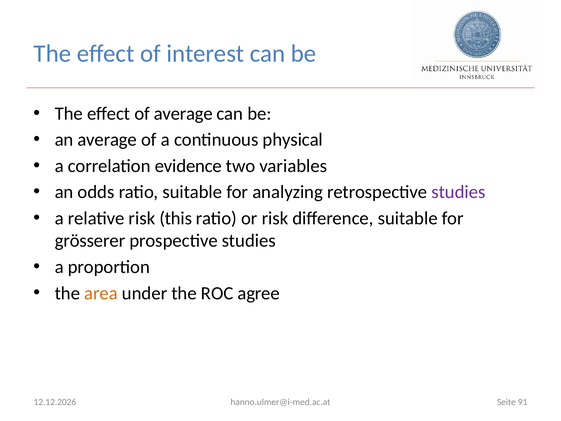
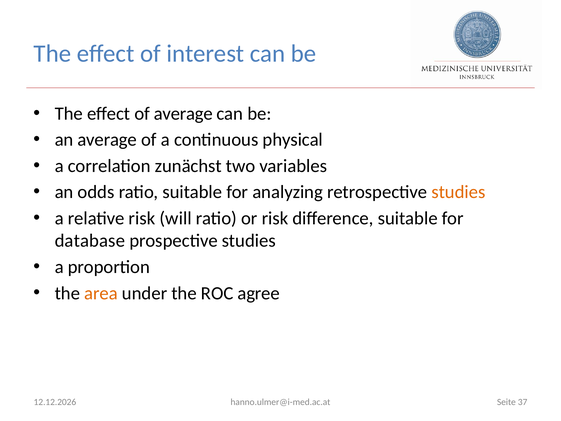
evidence: evidence -> zunächst (188, 166)
studies colour: purple -> orange (458, 192)
this: this -> will (176, 218)
grösserer: grösserer -> database (90, 241)
91: 91 -> 37 (523, 402)
